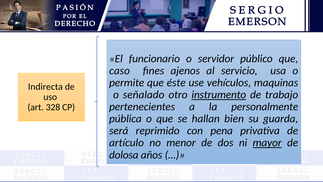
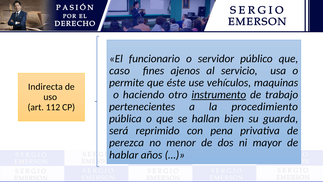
señalado: señalado -> haciendo (144, 95)
personalmente: personalmente -> procedimiento (265, 107)
328: 328 -> 112 (53, 107)
artículo: artículo -> perezca (127, 143)
mayor underline: present -> none (267, 143)
dolosa: dolosa -> hablar (124, 155)
